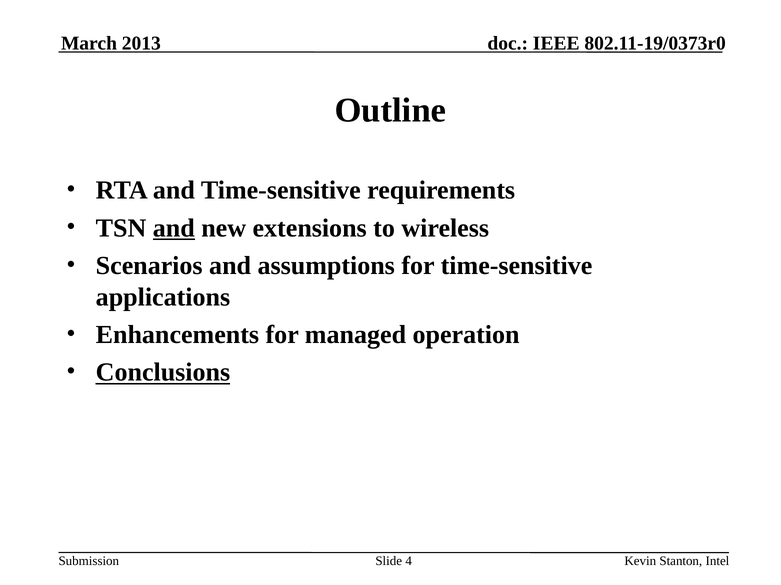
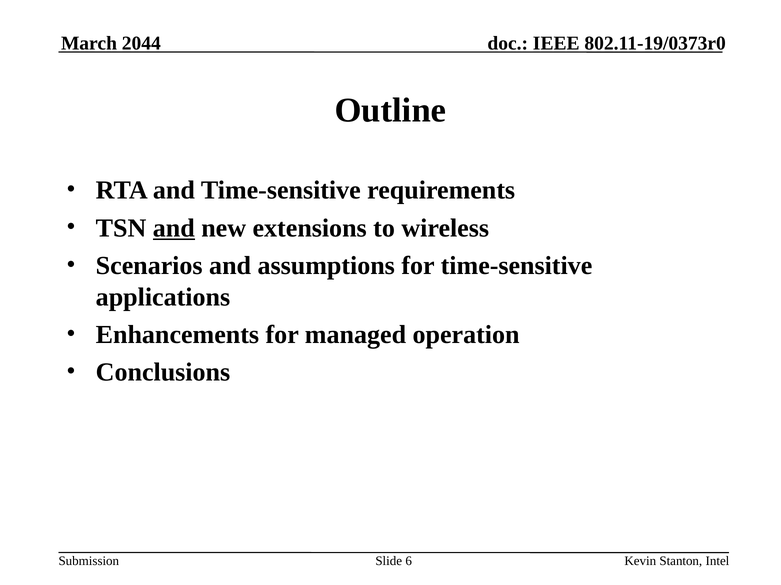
2013: 2013 -> 2044 (141, 43)
Conclusions underline: present -> none (163, 373)
4: 4 -> 6 (409, 562)
